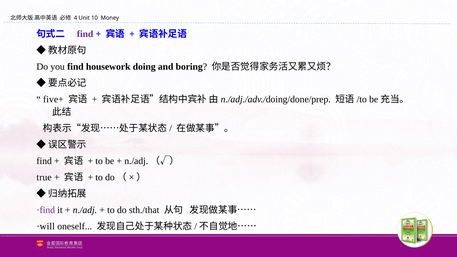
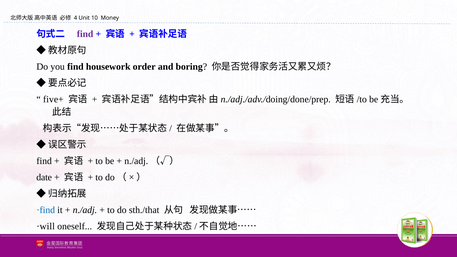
doing: doing -> order (144, 67)
true: true -> date (44, 177)
·find colour: purple -> blue (46, 210)
